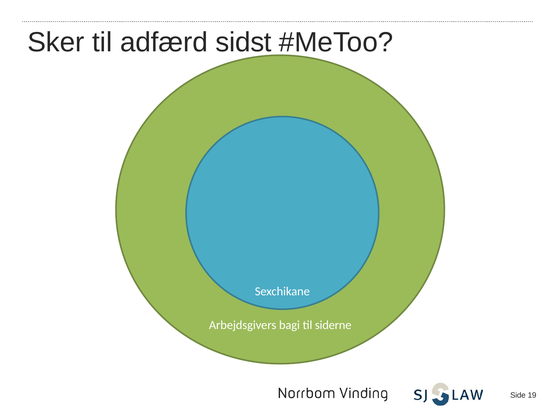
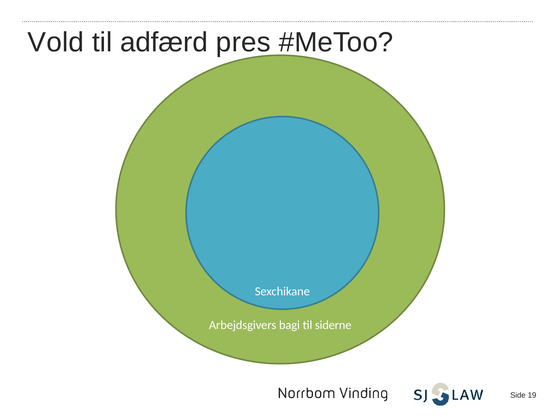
Sker: Sker -> Vold (56, 42)
sidst: sidst -> pres (243, 42)
